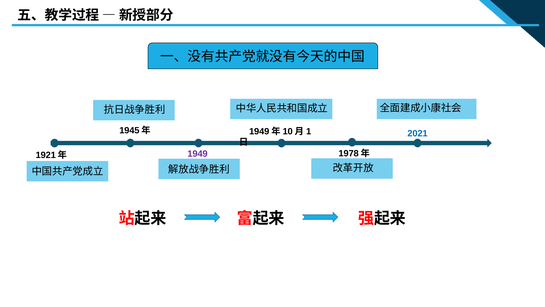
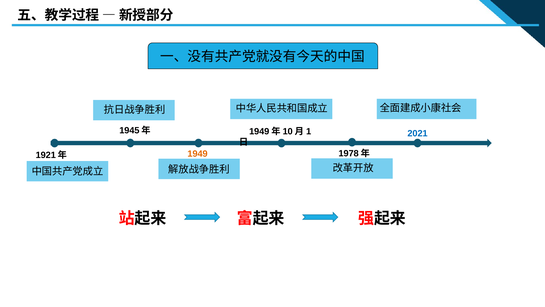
1949 colour: purple -> orange (198, 154)
